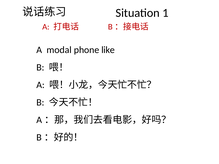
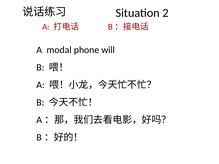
1: 1 -> 2 (166, 13)
like: like -> will (108, 50)
